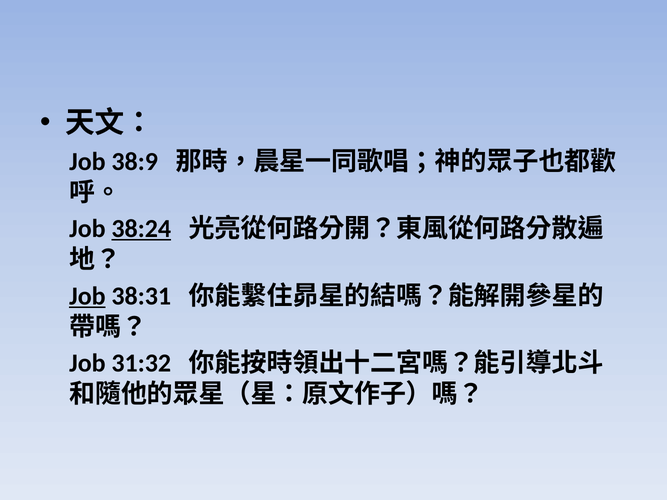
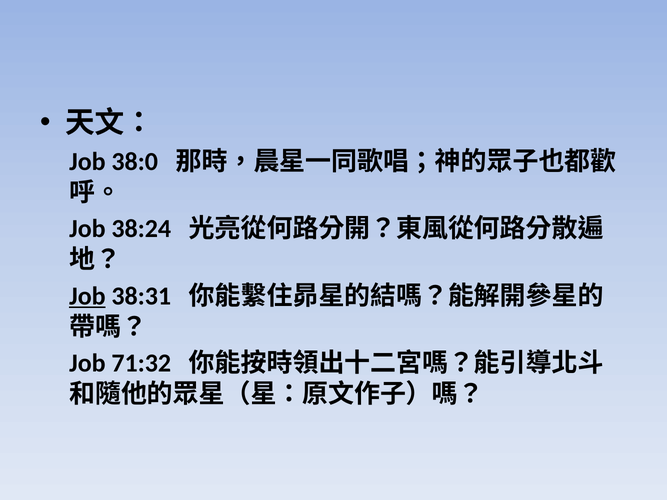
38:9: 38:9 -> 38:0 (135, 162)
38:24 underline: present -> none (141, 229)
31:32: 31:32 -> 71:32 (141, 364)
